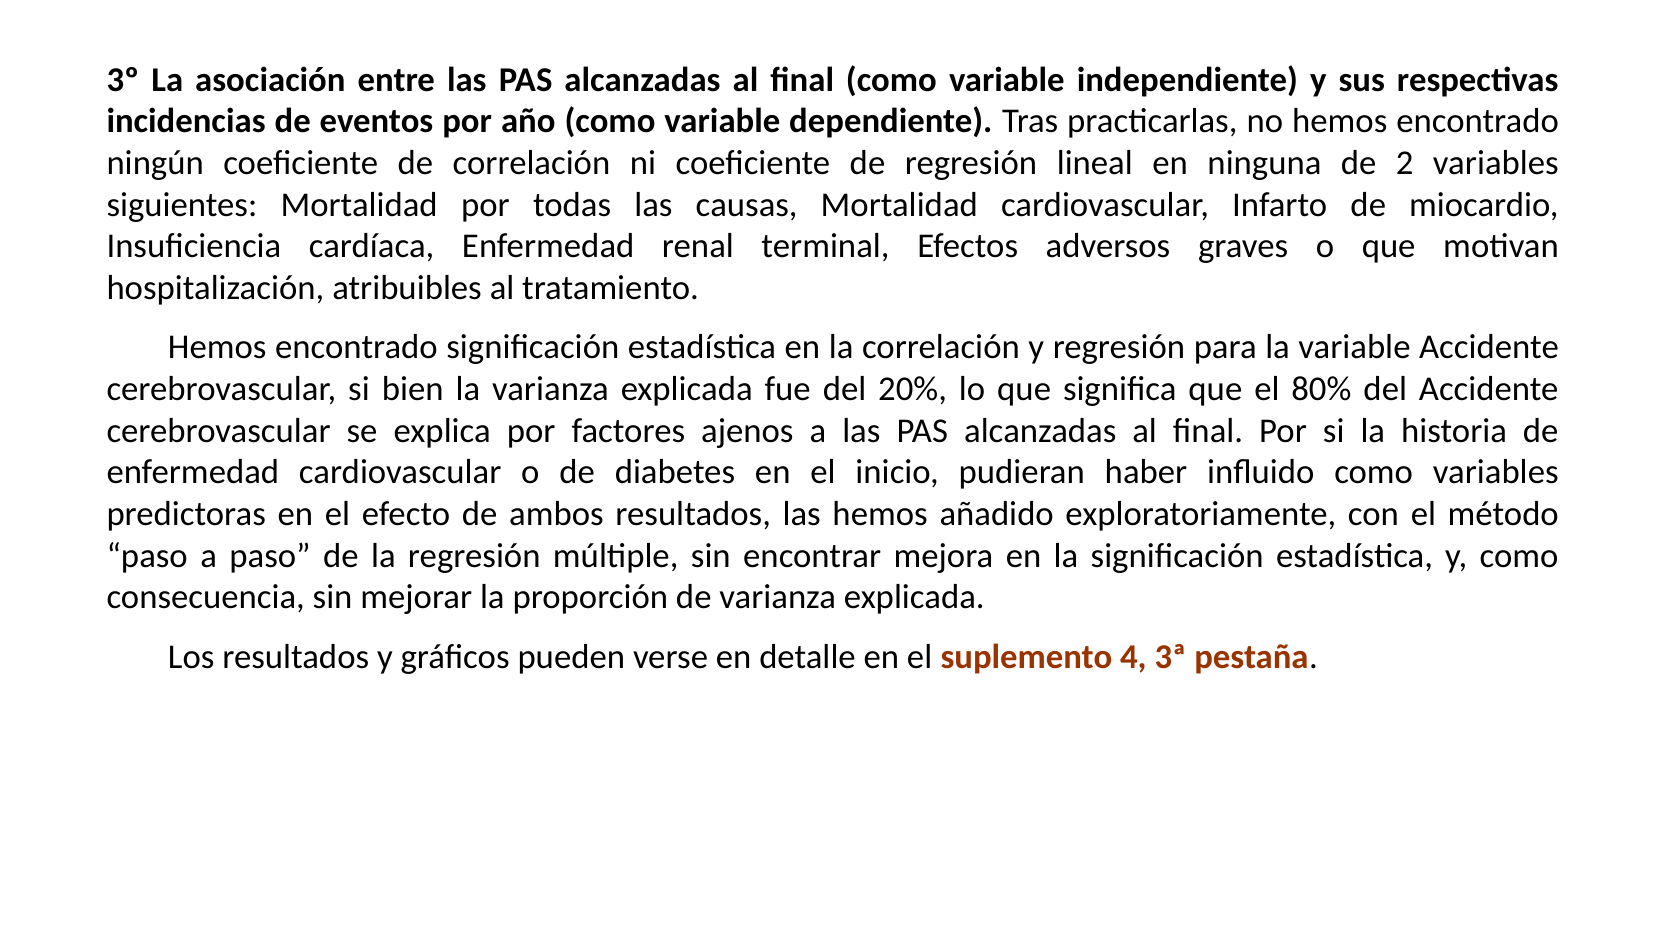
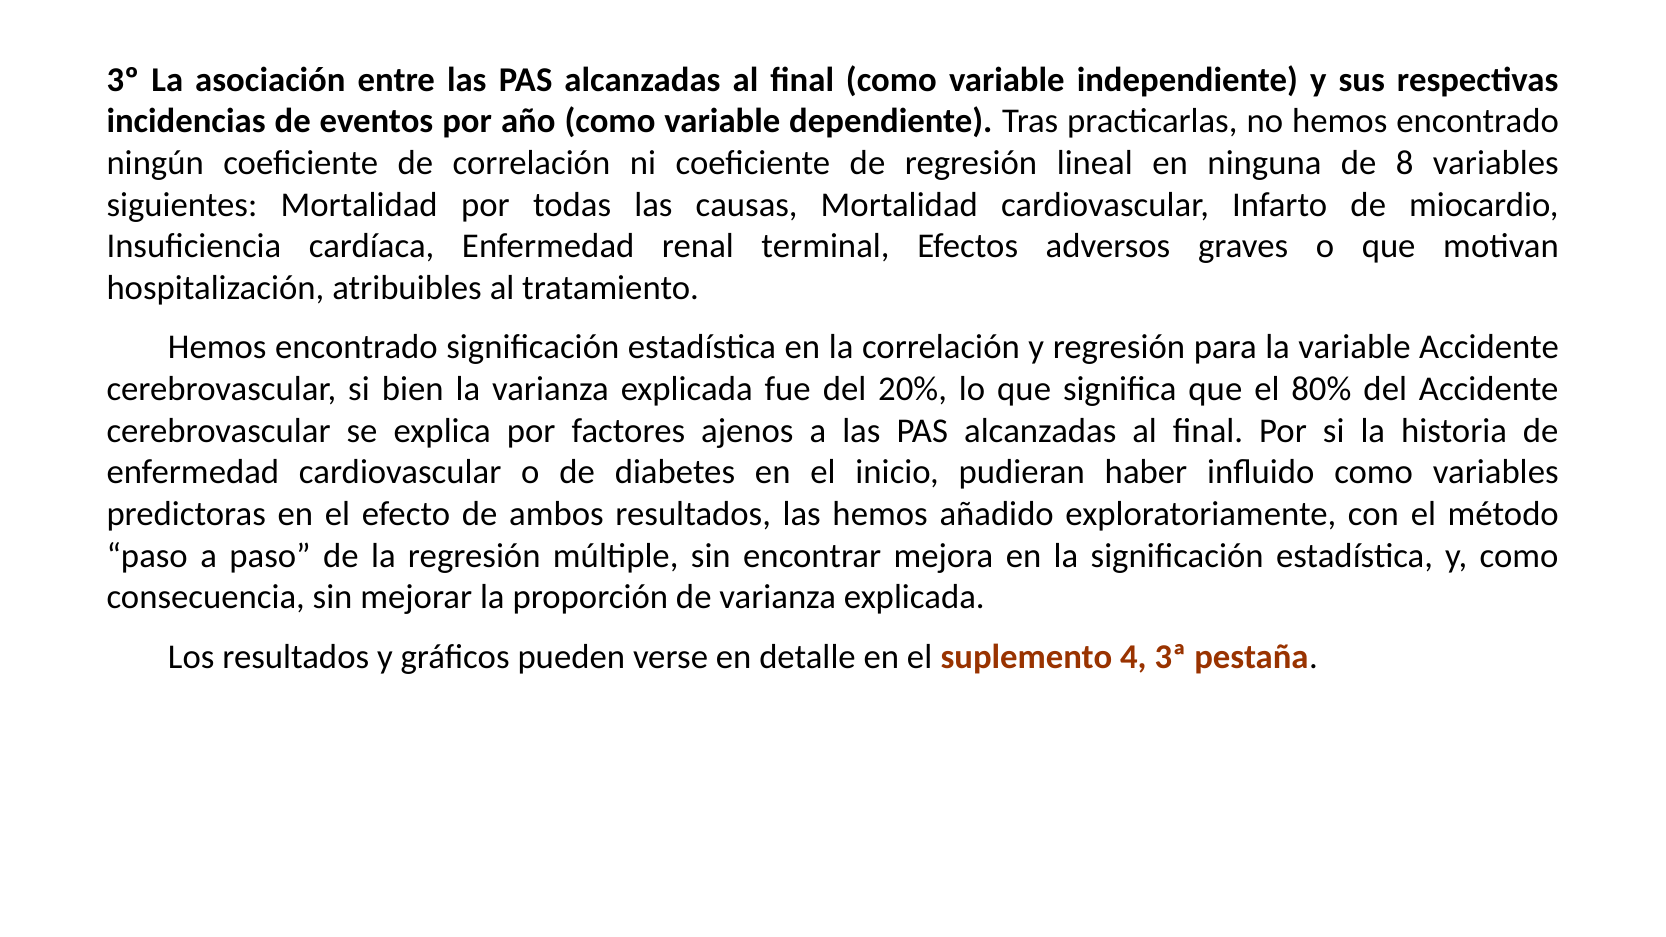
2: 2 -> 8 (1405, 163)
